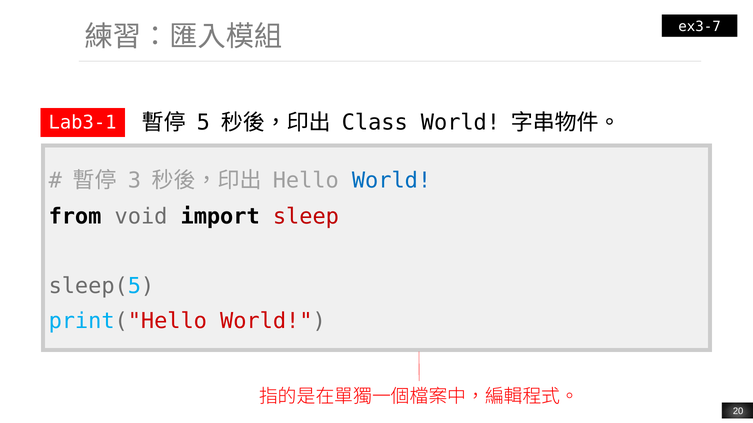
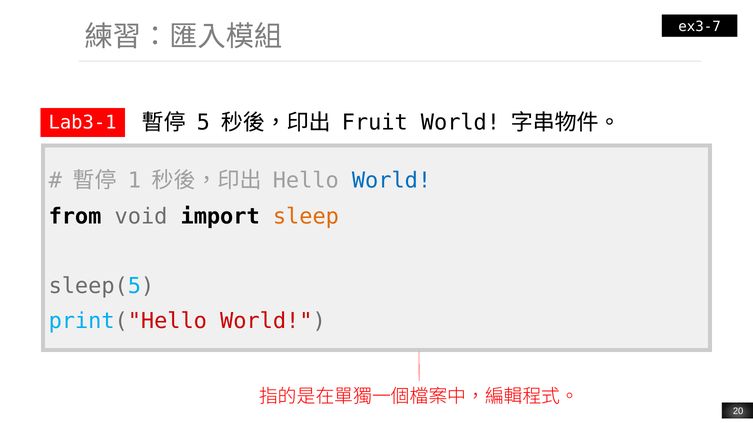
Class: Class -> Fruit (375, 123)
3: 3 -> 1 (134, 181)
sleep colour: red -> orange (306, 217)
